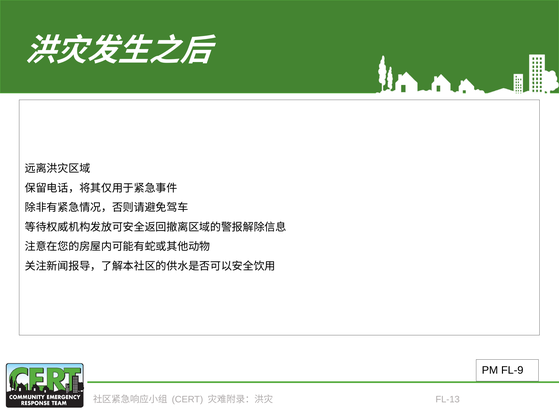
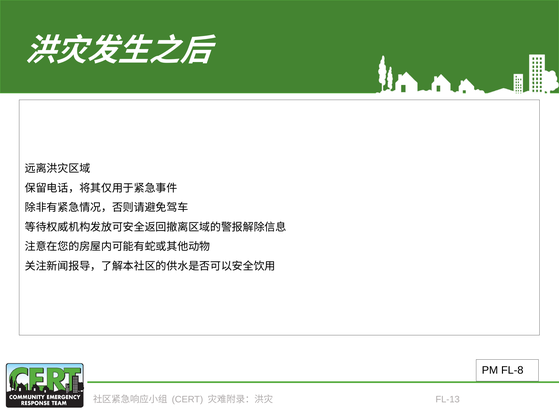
FL-9: FL-9 -> FL-8 (512, 370)
